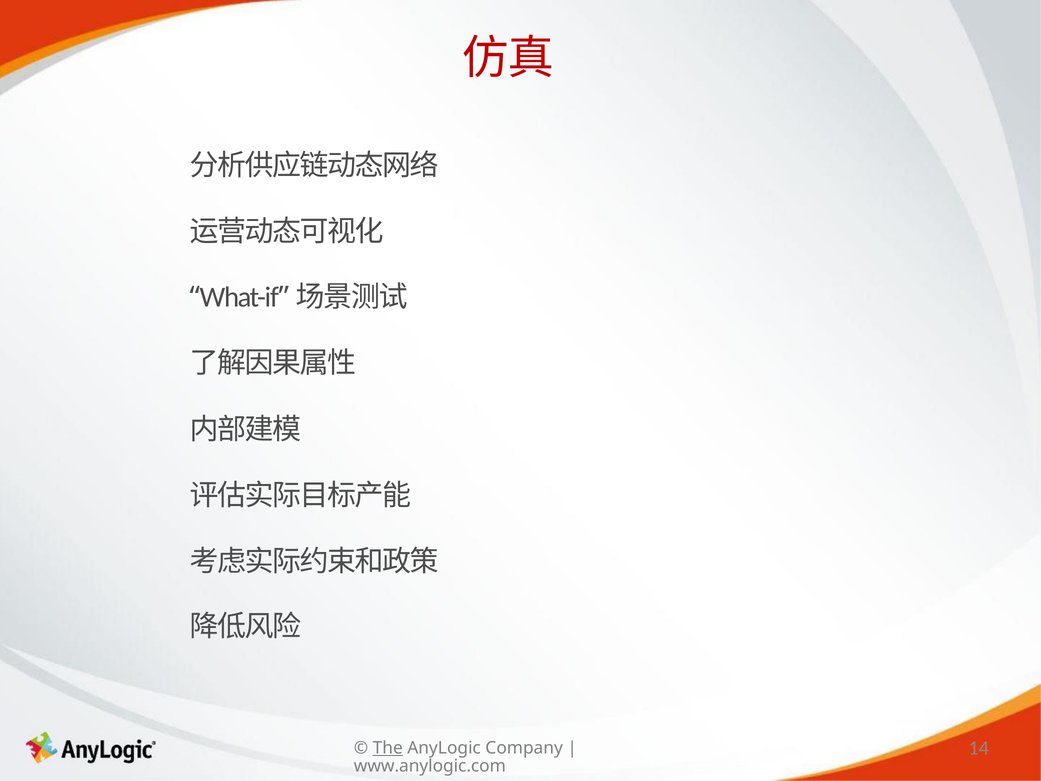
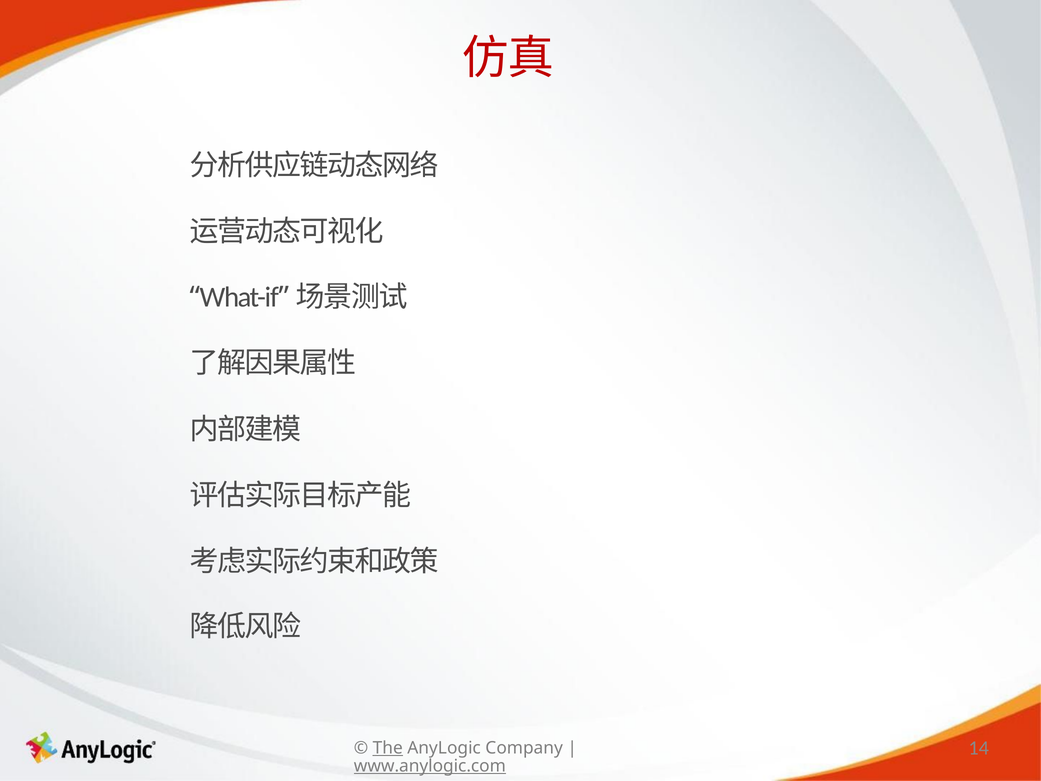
www.anylogic.com underline: none -> present (430, 766)
